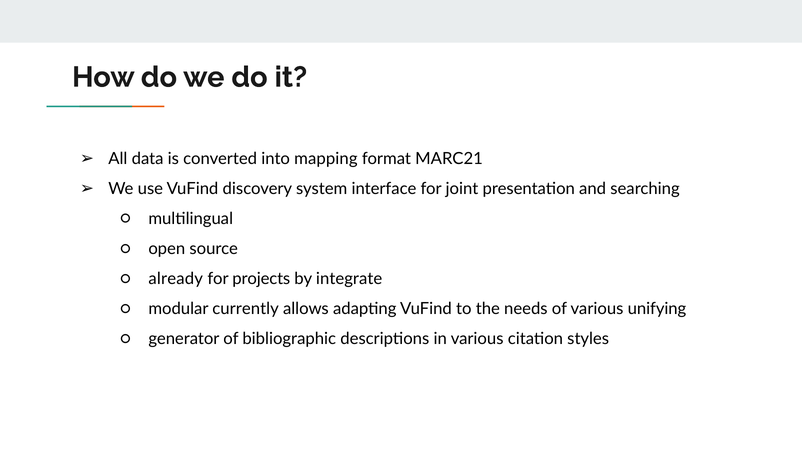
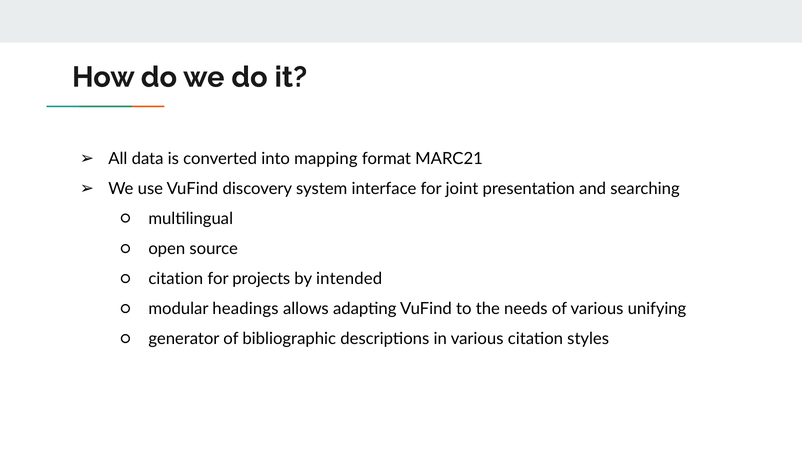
already: already -> citation (176, 279)
integrate: integrate -> intended (349, 279)
currently: currently -> headings (245, 309)
